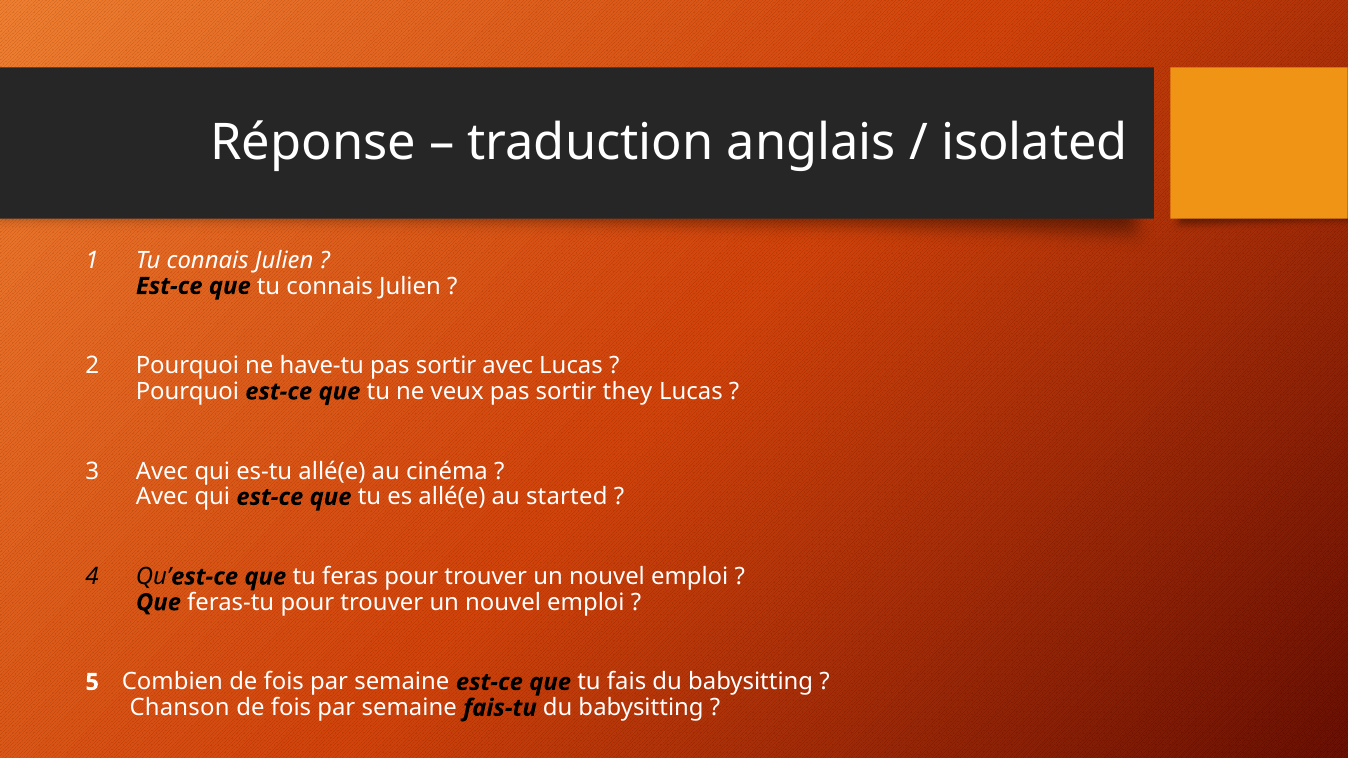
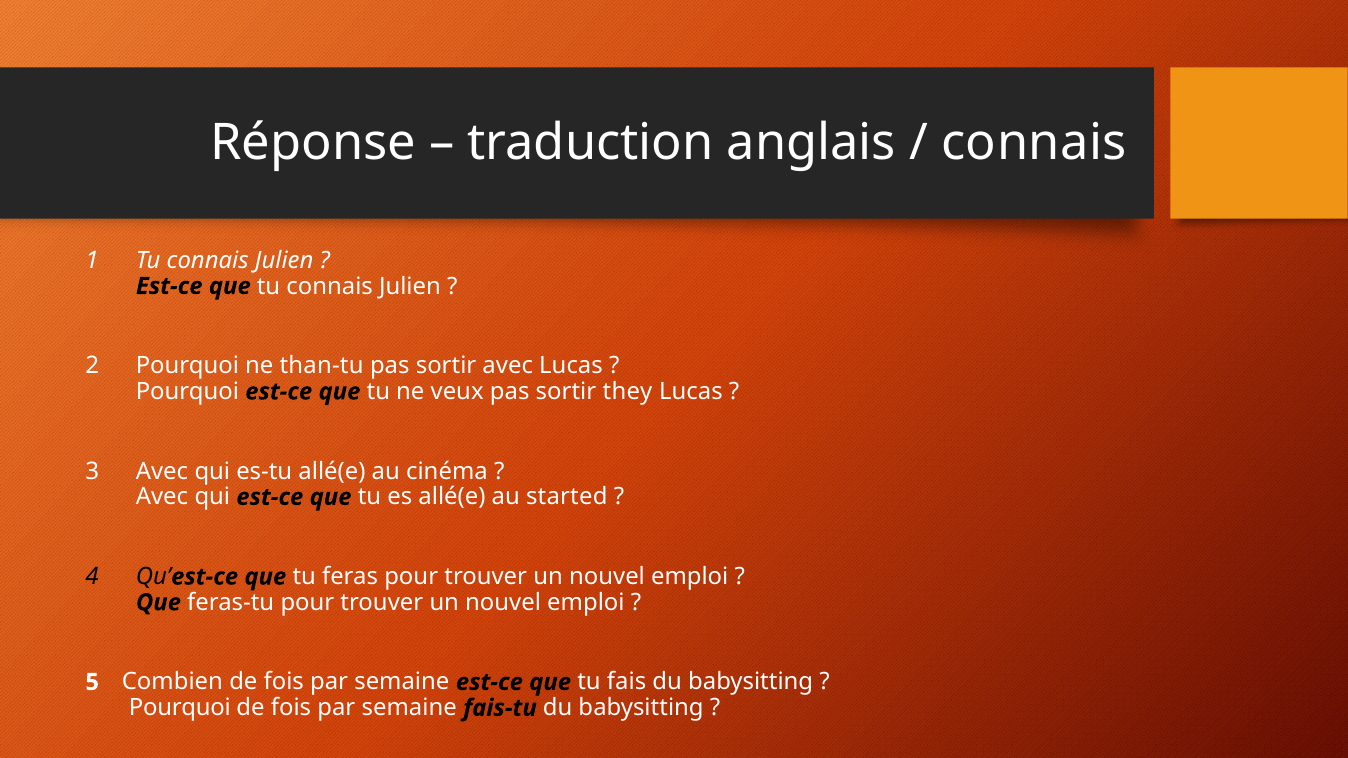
isolated: isolated -> connais (1034, 143)
have-tu: have-tu -> than-tu (322, 366)
Chanson: Chanson -> Pourquoi (180, 708)
